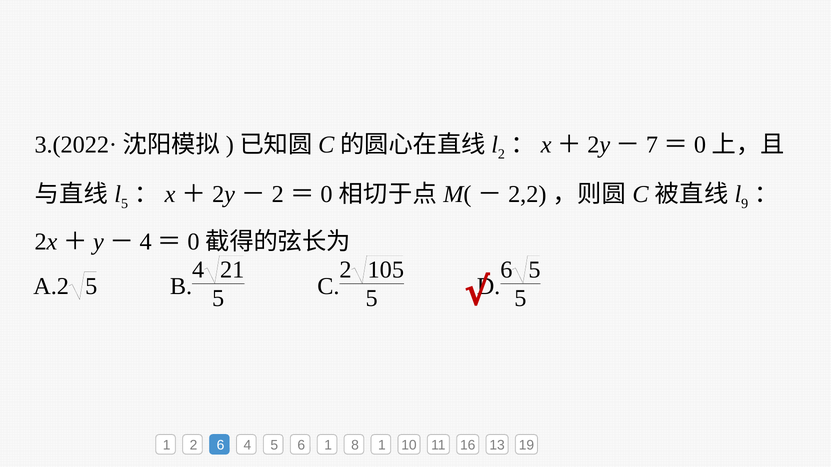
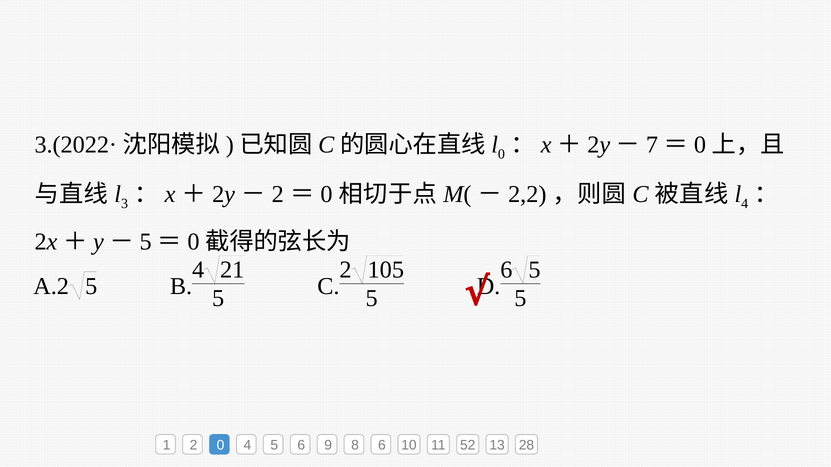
2: 2 -> 0 (501, 154)
5: 5 -> 3 (125, 204)
9: 9 -> 4 (745, 204)
4: 4 -> 5 (146, 242)
2 6: 6 -> 0 (220, 446)
6 1: 1 -> 9 (328, 446)
8 1: 1 -> 6 (382, 446)
16: 16 -> 52 (468, 446)
19: 19 -> 28 (526, 446)
